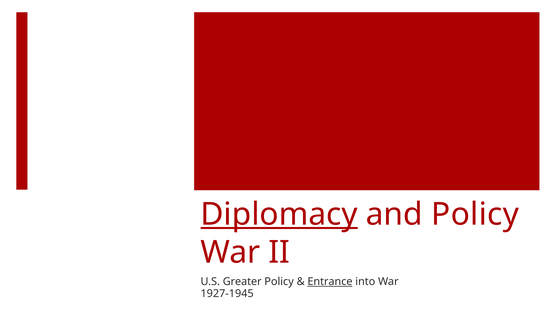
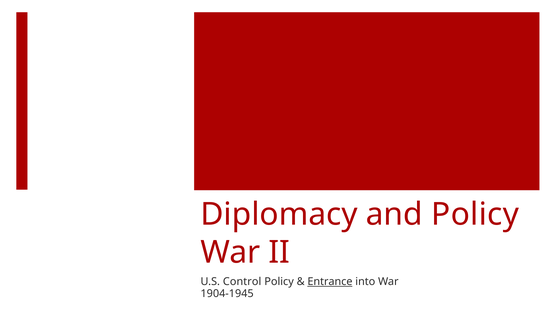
Diplomacy underline: present -> none (279, 215)
Greater: Greater -> Control (242, 282)
1927-1945: 1927-1945 -> 1904-1945 (227, 294)
